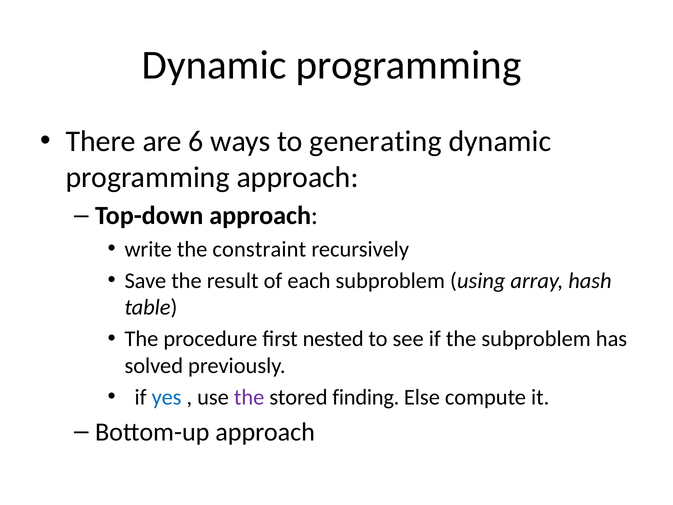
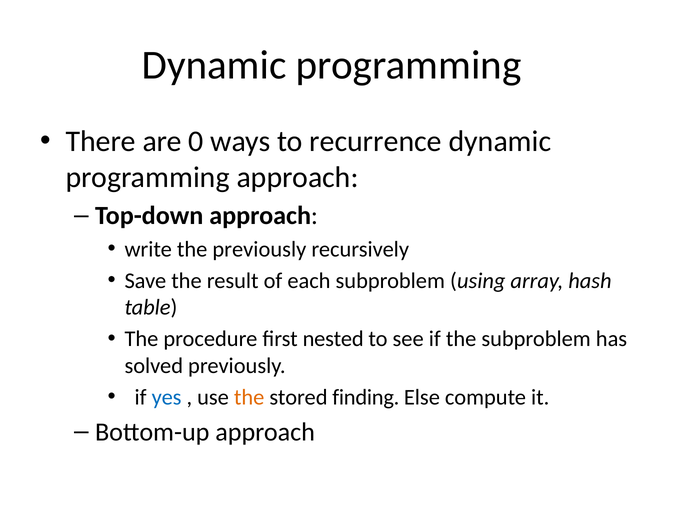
6: 6 -> 0 (196, 141)
generating: generating -> recurrence (376, 141)
the constraint: constraint -> previously (259, 249)
the colour: purple -> orange (249, 397)
